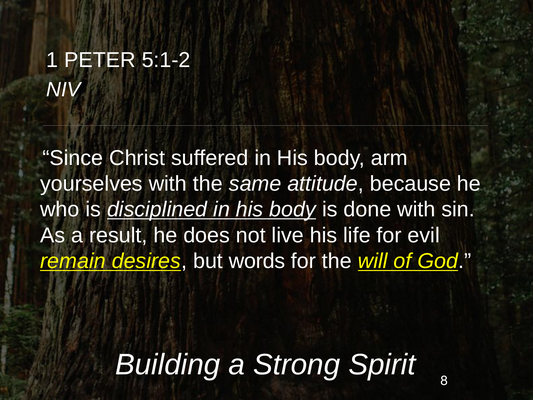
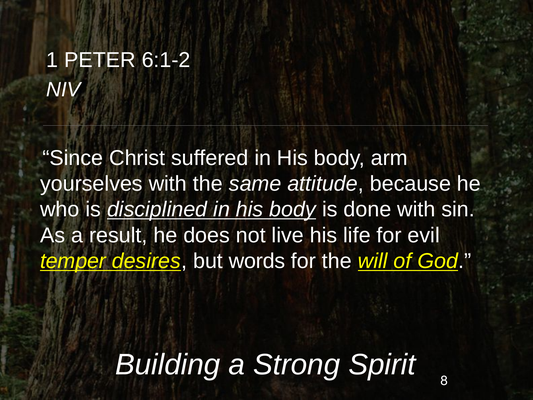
5:1-2: 5:1-2 -> 6:1-2 (166, 60)
remain: remain -> temper (73, 261)
